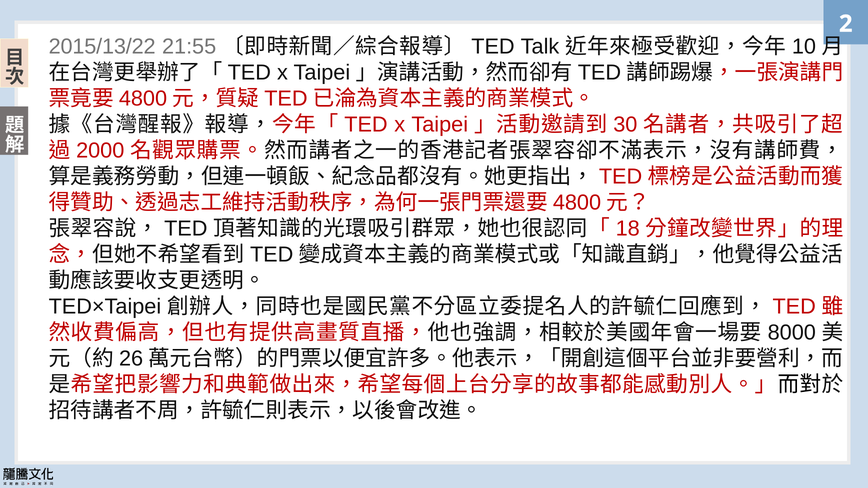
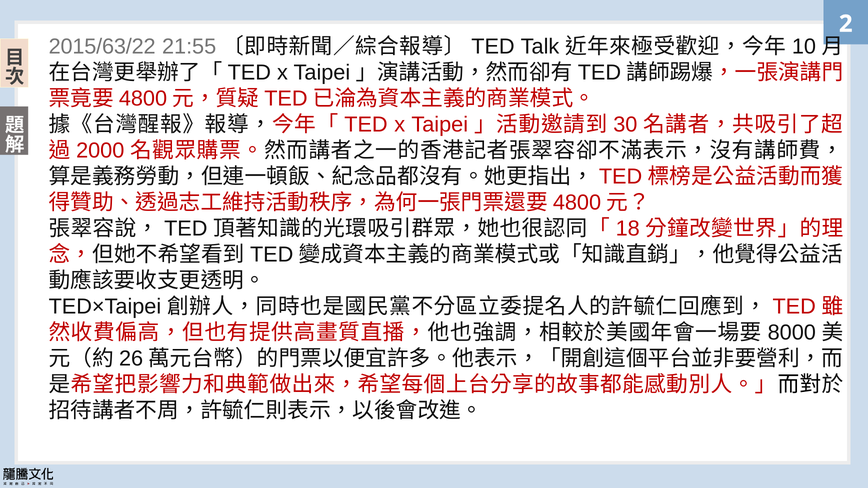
2015/13/22: 2015/13/22 -> 2015/63/22 (102, 46)
